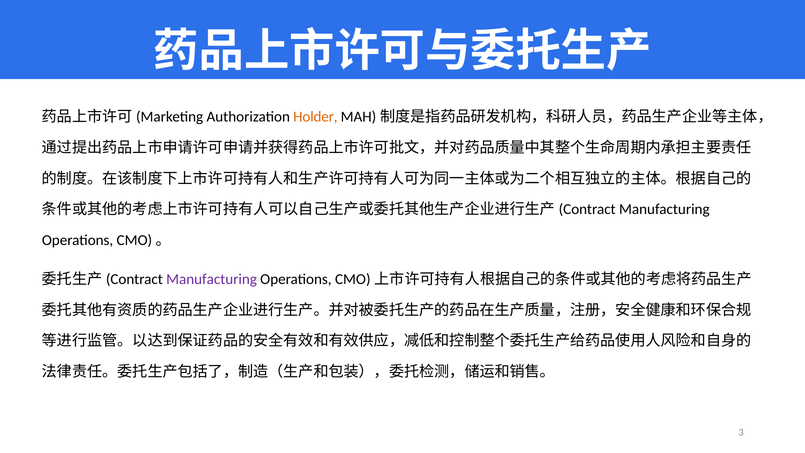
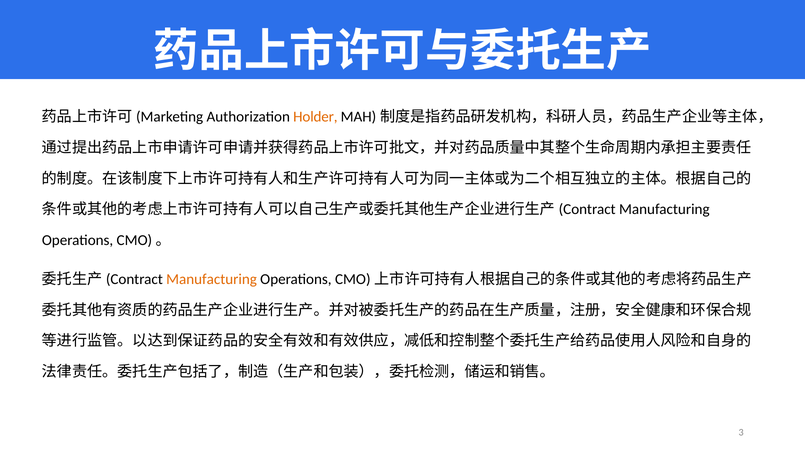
Manufacturing colour: purple -> orange (212, 279)
